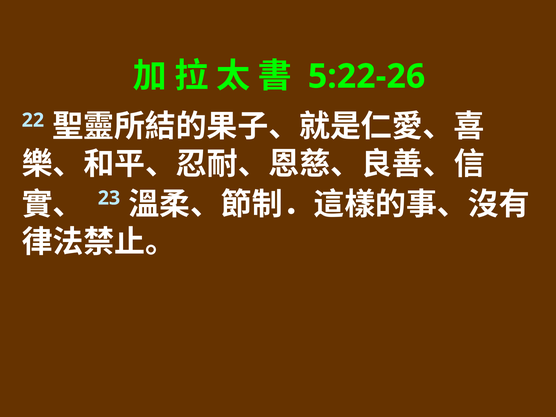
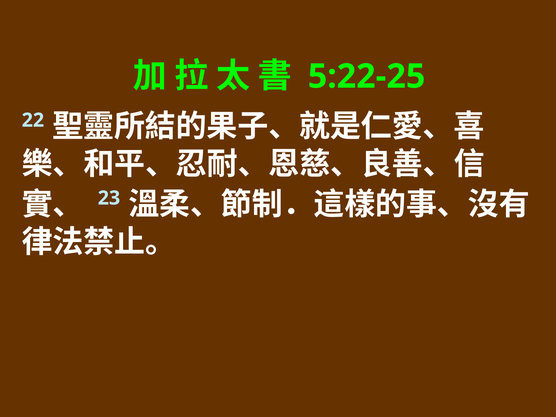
5:22-26: 5:22-26 -> 5:22-25 (367, 76)
